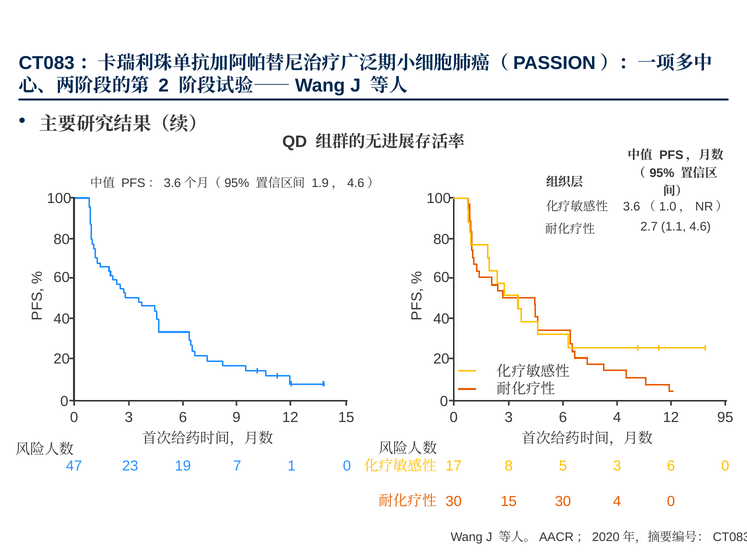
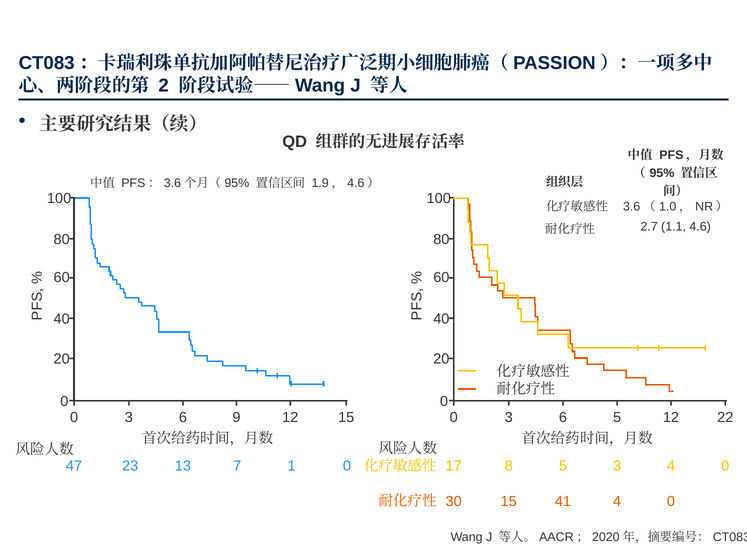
6 4: 4 -> 5 (617, 418)
95: 95 -> 22 (725, 418)
19: 19 -> 13 (183, 466)
5 3 6: 6 -> 4 (671, 466)
15 30: 30 -> 41 (563, 502)
